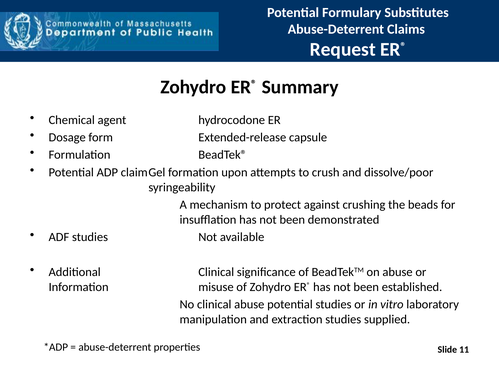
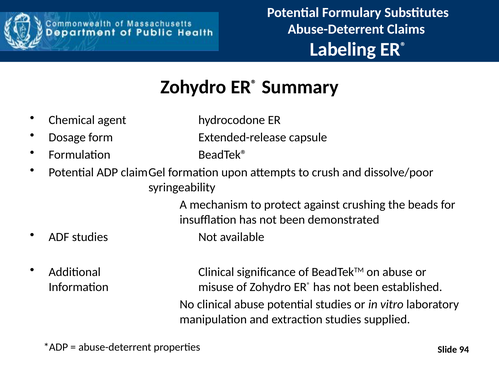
Request: Request -> Labeling (343, 50)
11: 11 -> 94 (464, 350)
